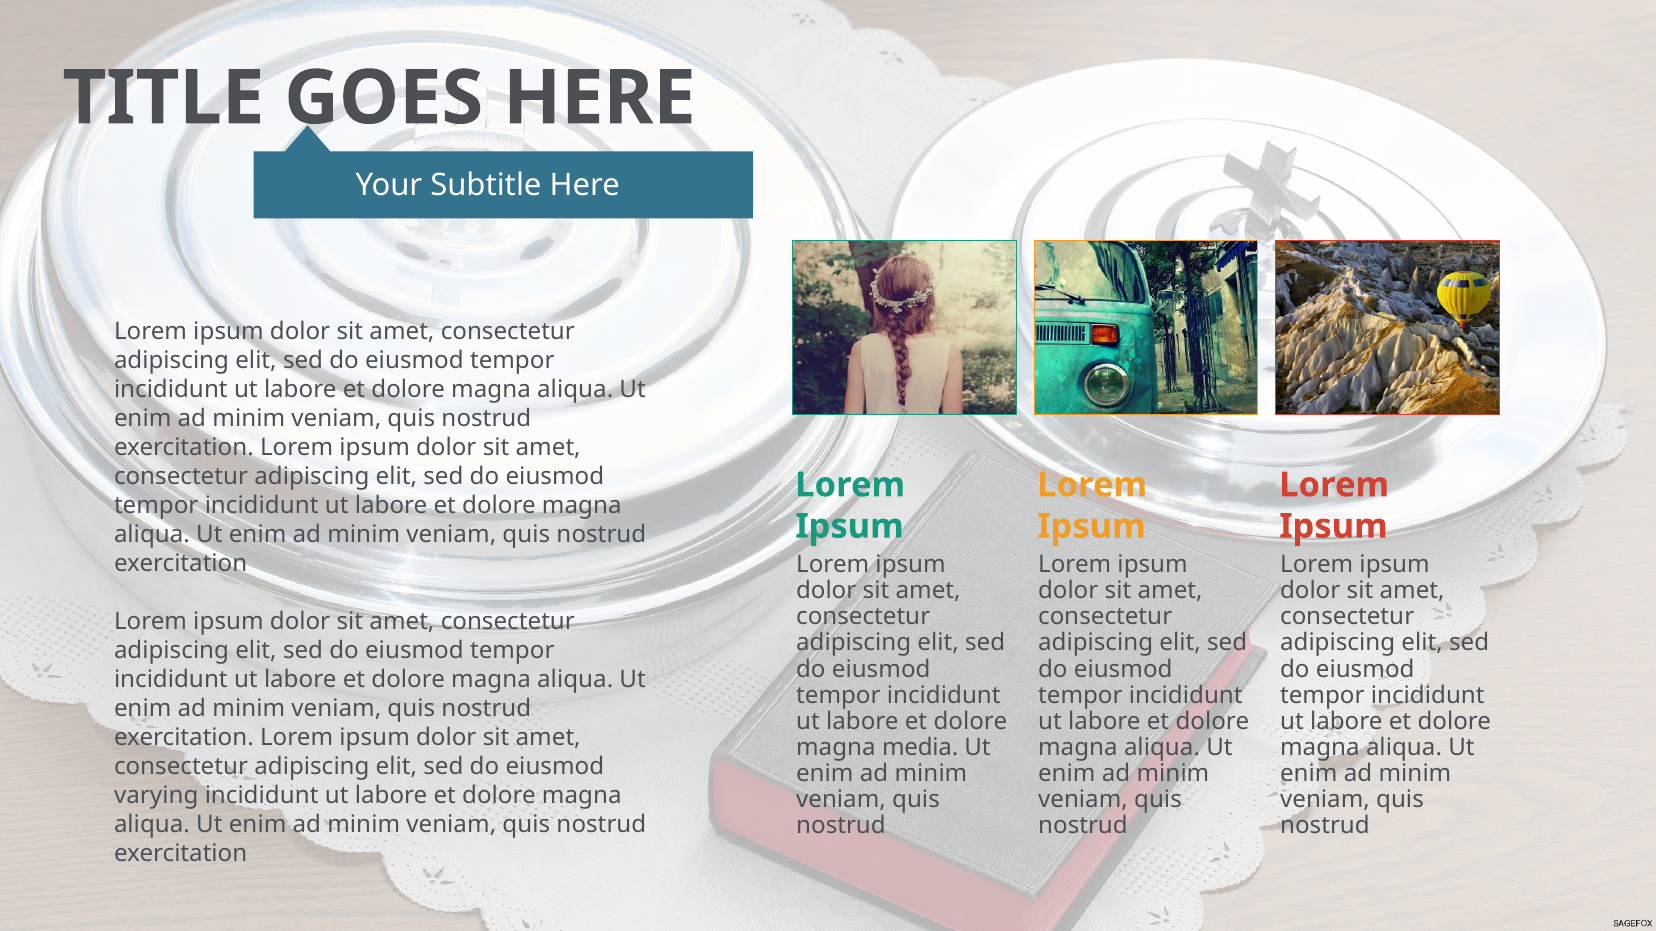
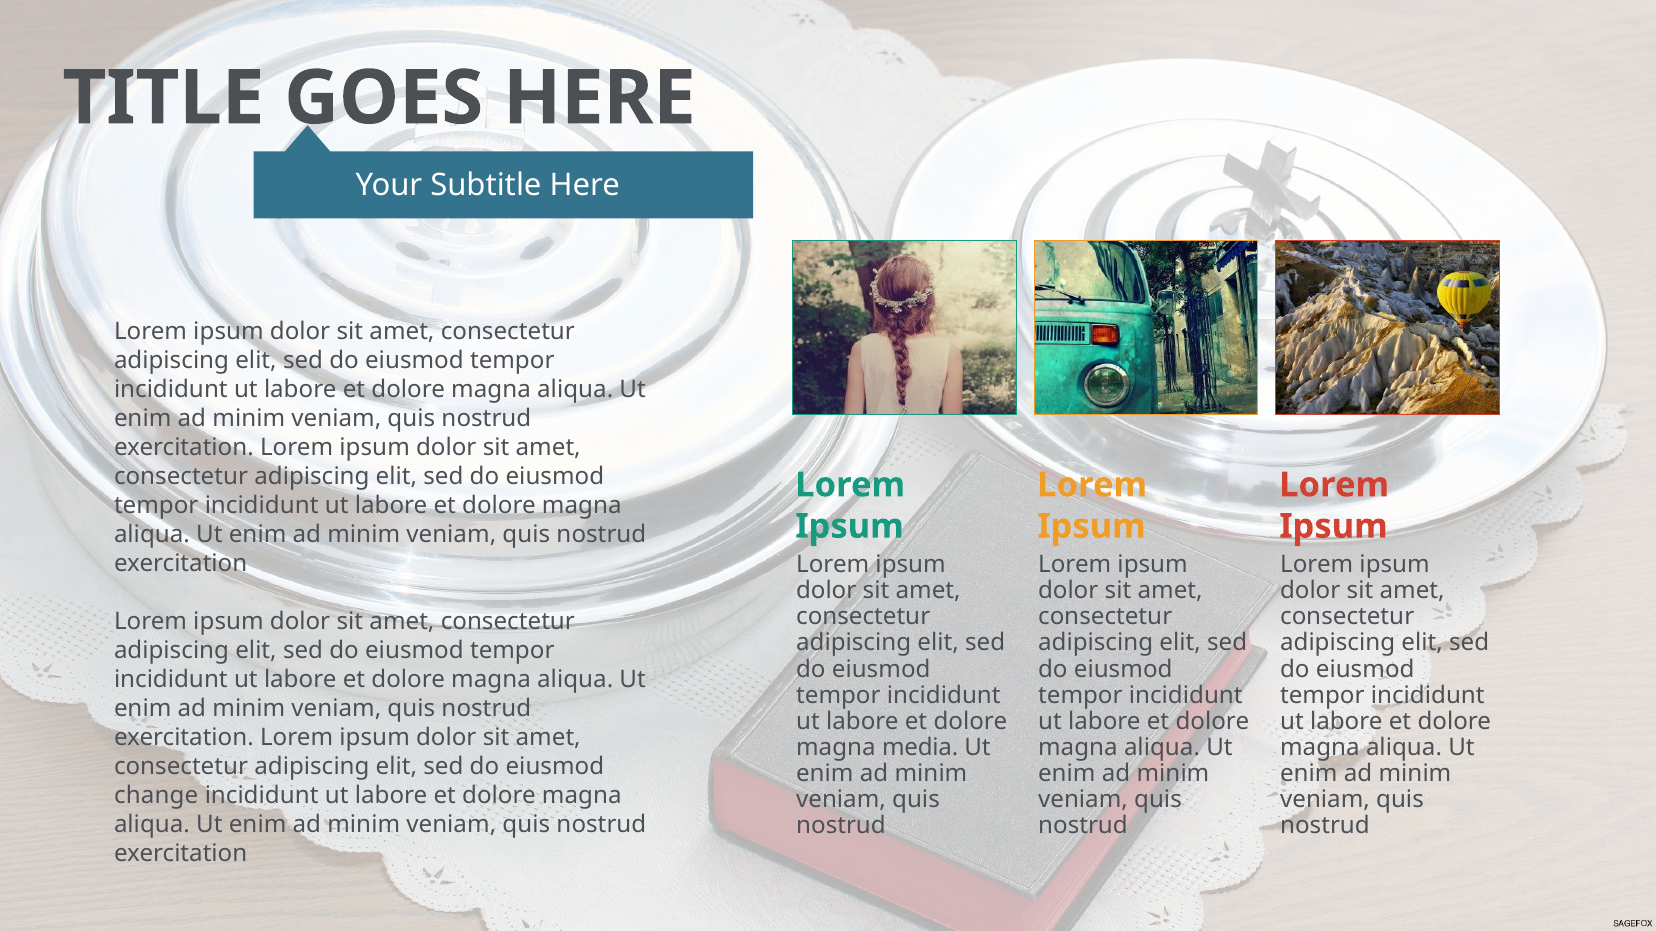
varying: varying -> change (156, 796)
